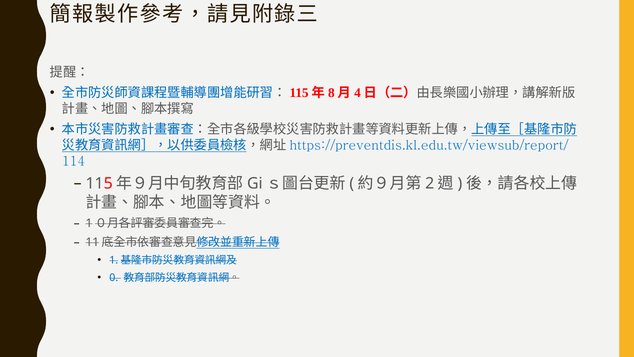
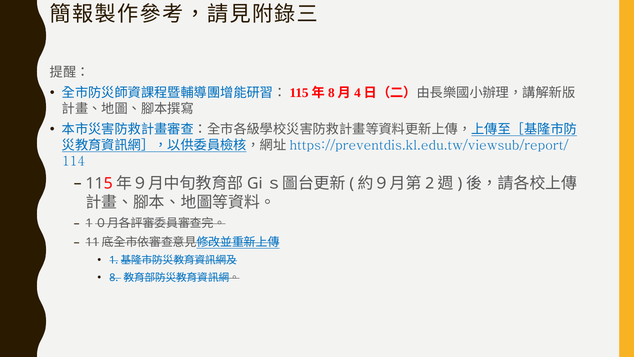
0: 0 -> 8 (114, 277)
